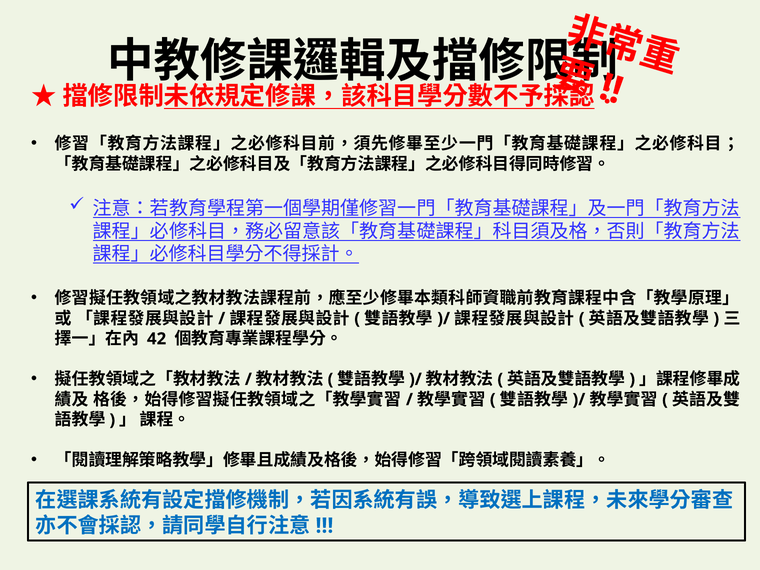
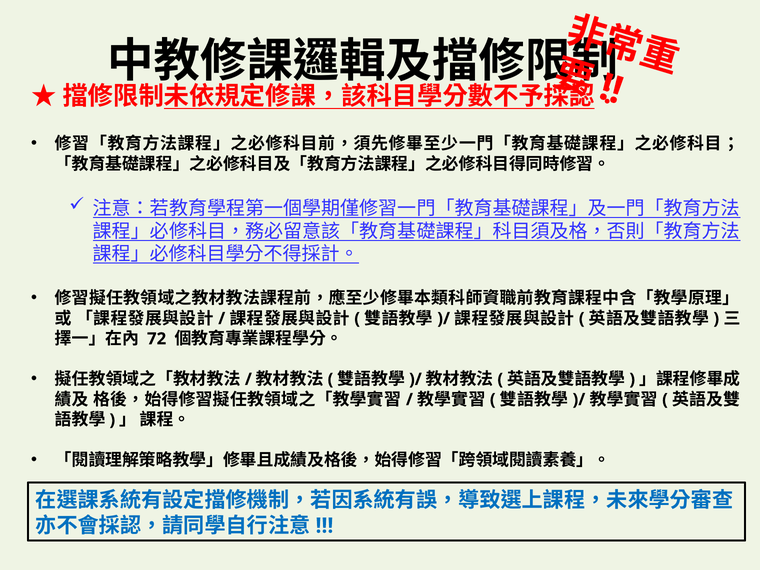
42: 42 -> 72 (157, 339)
